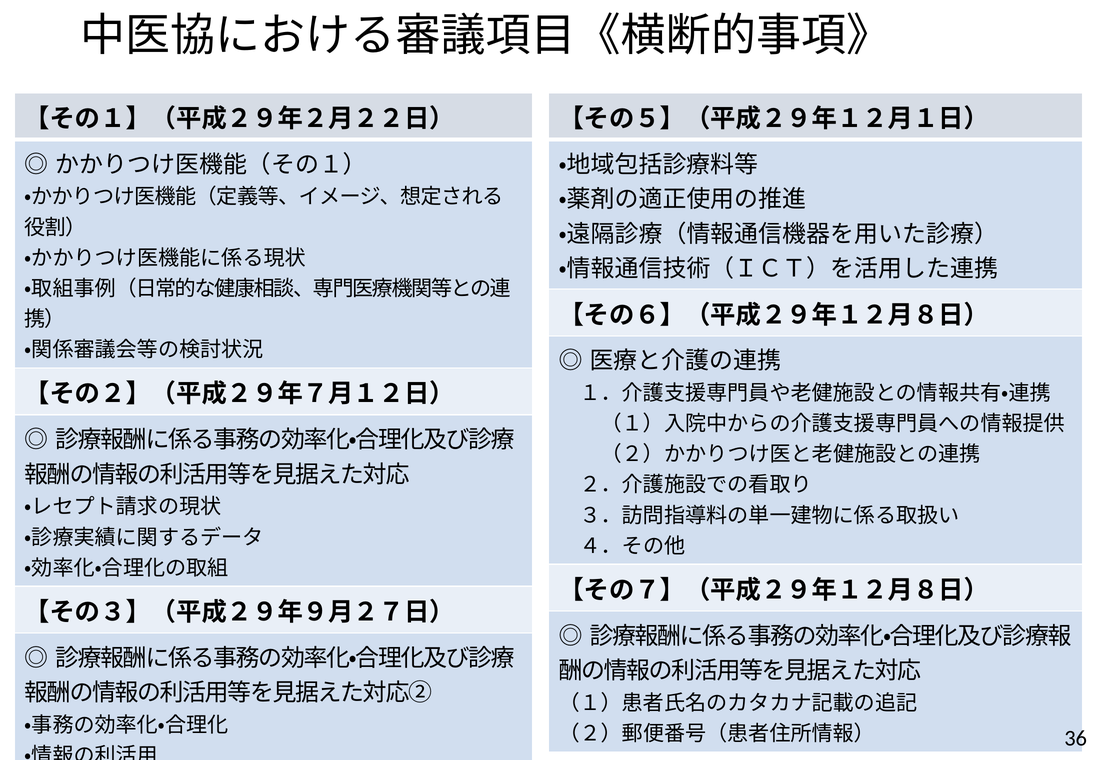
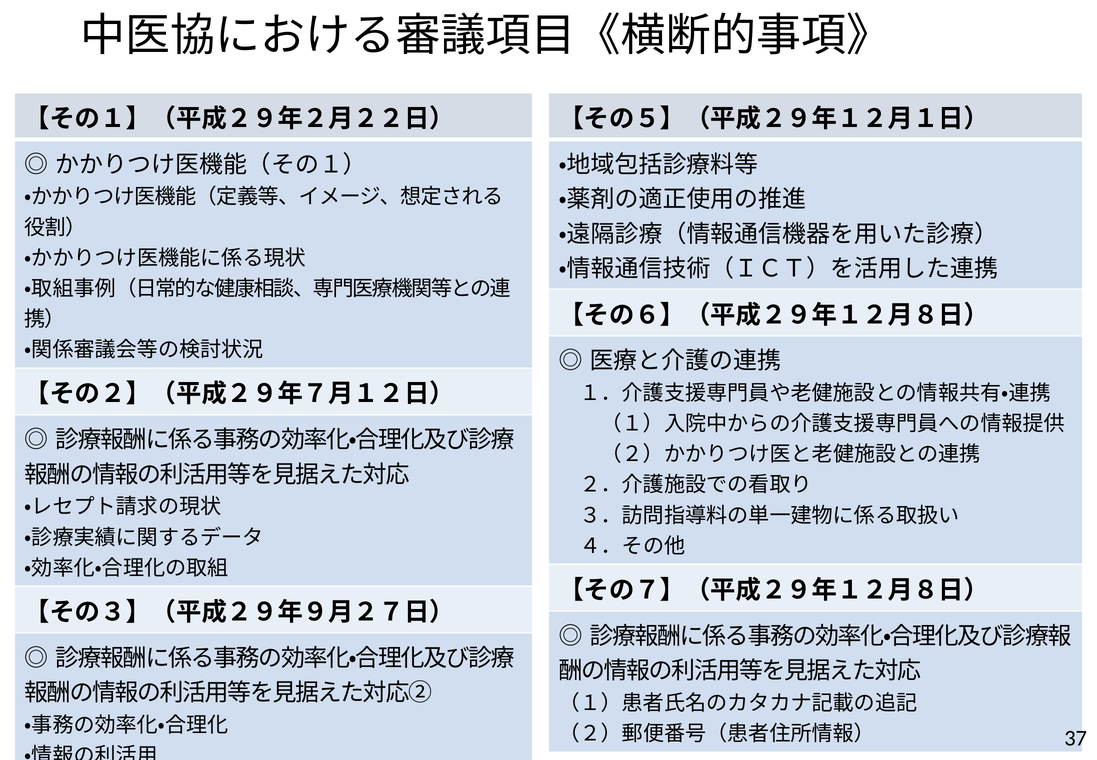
36: 36 -> 37 (1076, 738)
